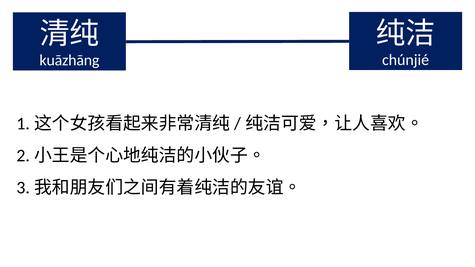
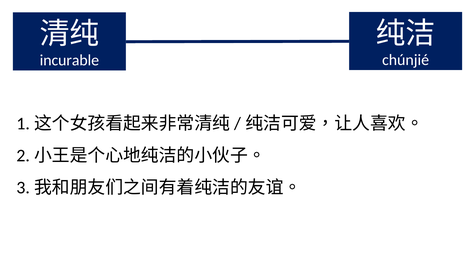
kuāzhāng: kuāzhāng -> incurable (69, 60)
